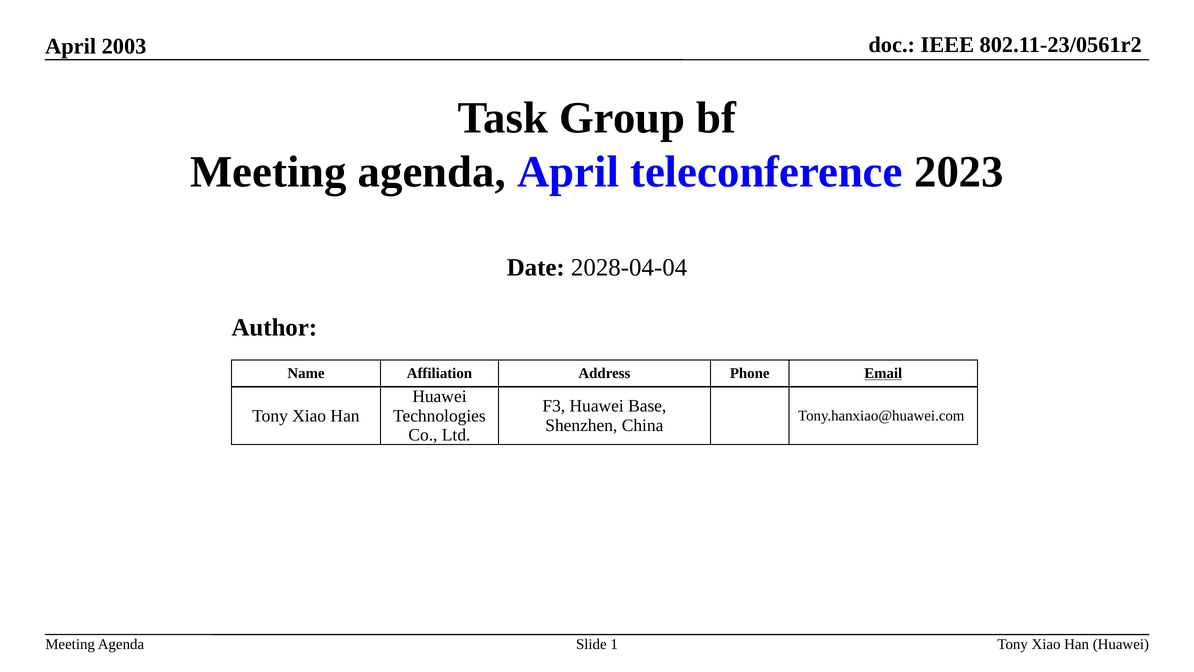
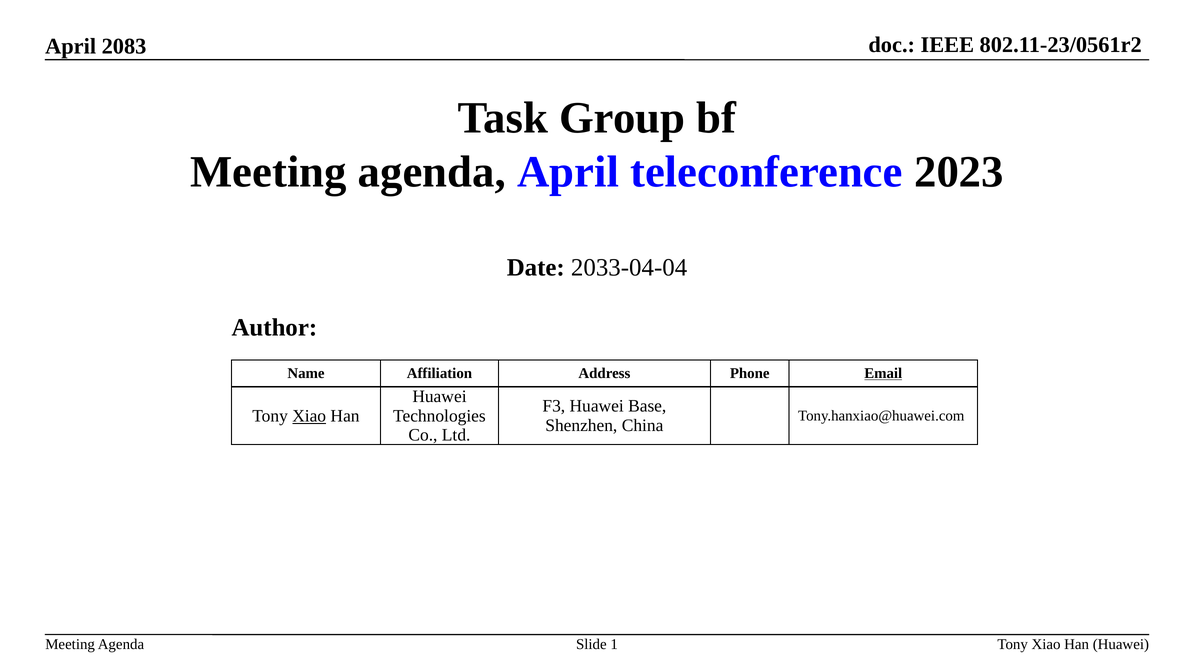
2003: 2003 -> 2083 (124, 46)
2028-04-04: 2028-04-04 -> 2033-04-04 (629, 267)
Xiao underline: none -> present (309, 416)
